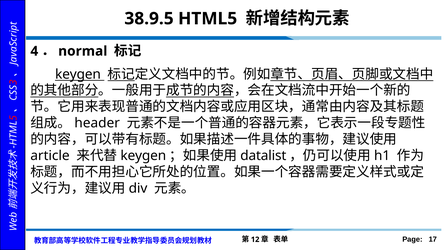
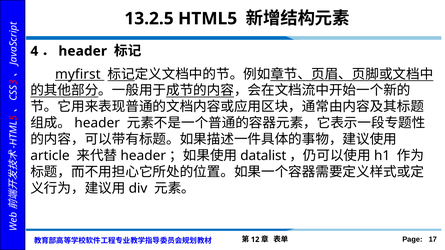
38.9.5: 38.9.5 -> 13.2.5 (149, 19)
normal: normal -> header (83, 51)
keygen: keygen -> myfirst (78, 74)
keygen: keygen -> header (143, 156)
